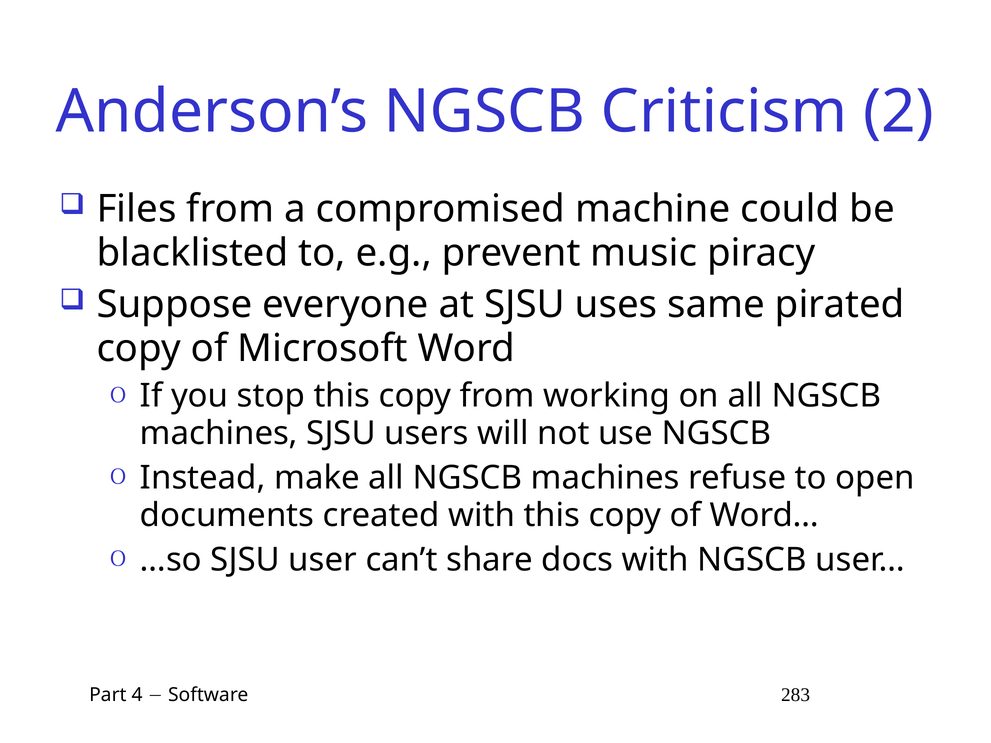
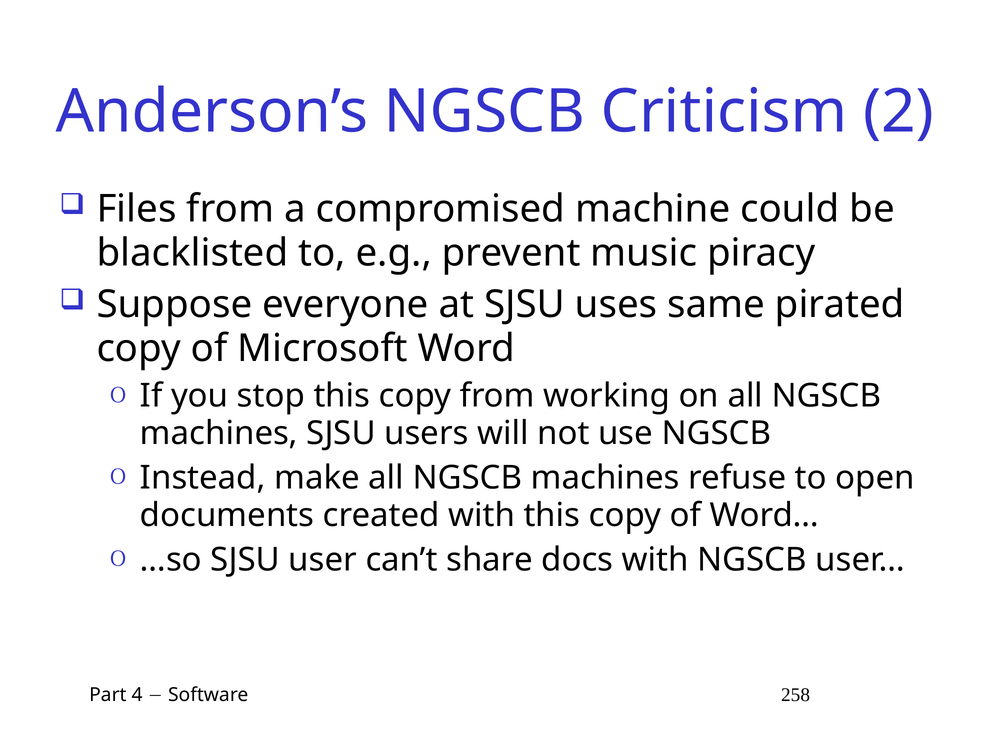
283: 283 -> 258 (796, 695)
